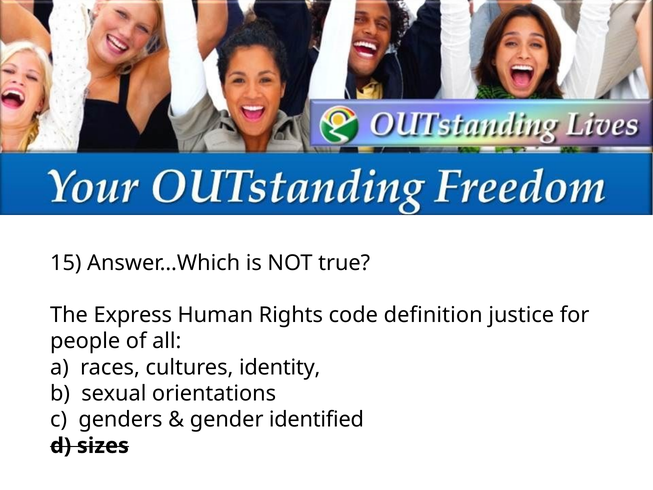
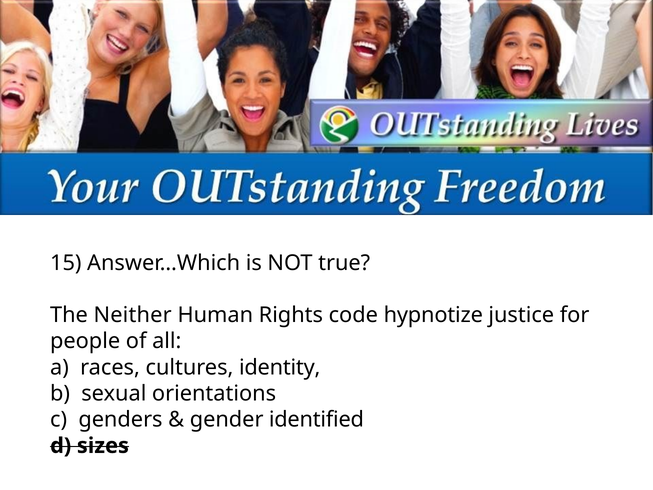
Express: Express -> Neither (133, 315)
definition: definition -> hypnotize (433, 315)
